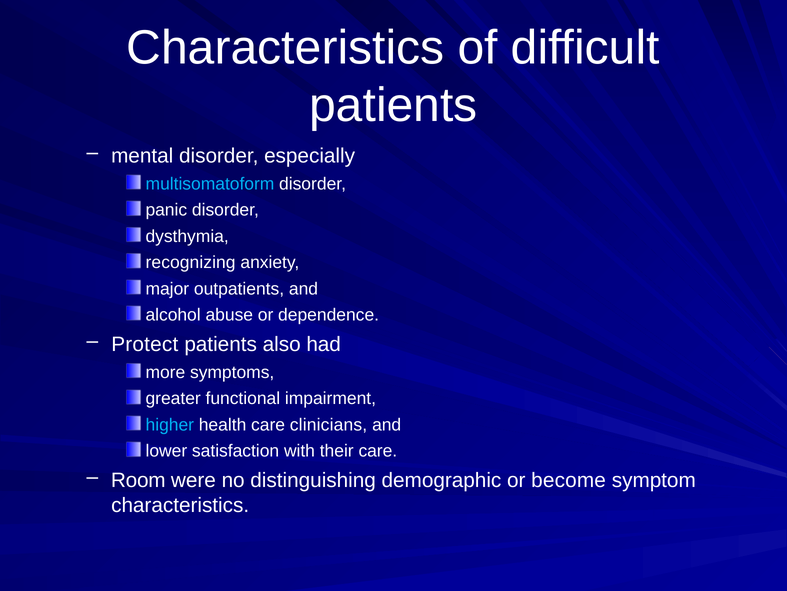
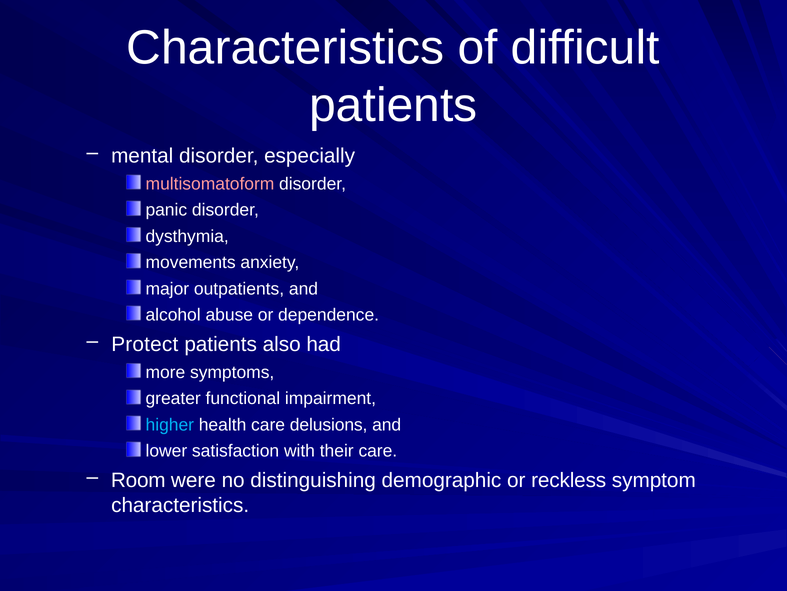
multisomatoform colour: light blue -> pink (210, 184)
recognizing: recognizing -> movements (191, 262)
clinicians: clinicians -> delusions (329, 424)
become: become -> reckless (569, 480)
